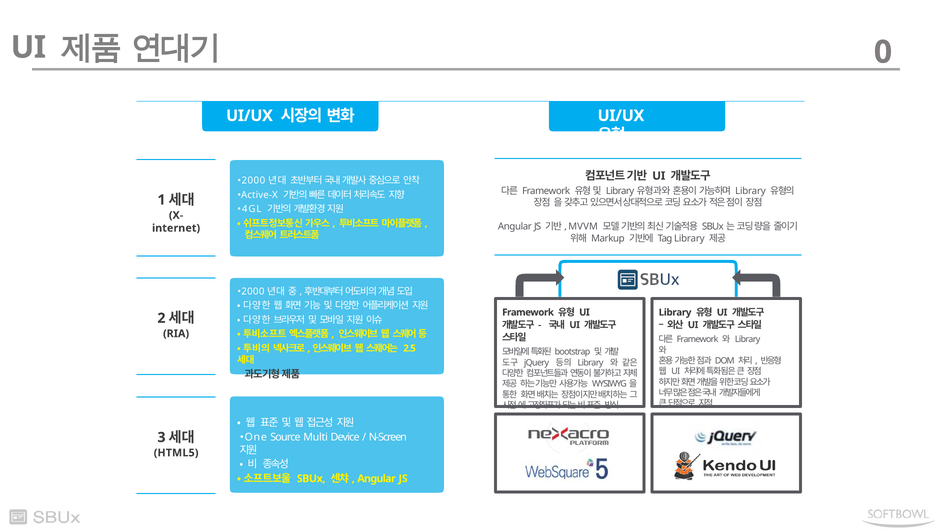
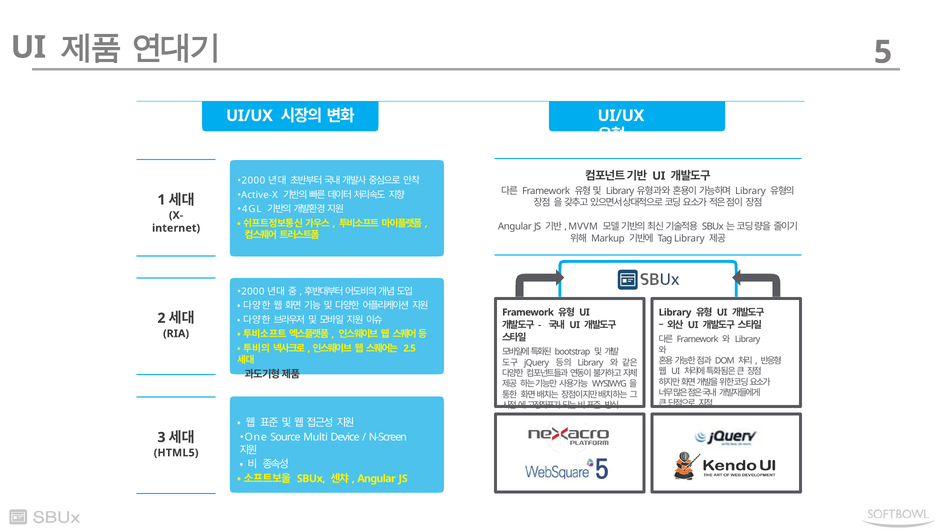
0: 0 -> 5 (883, 52)
